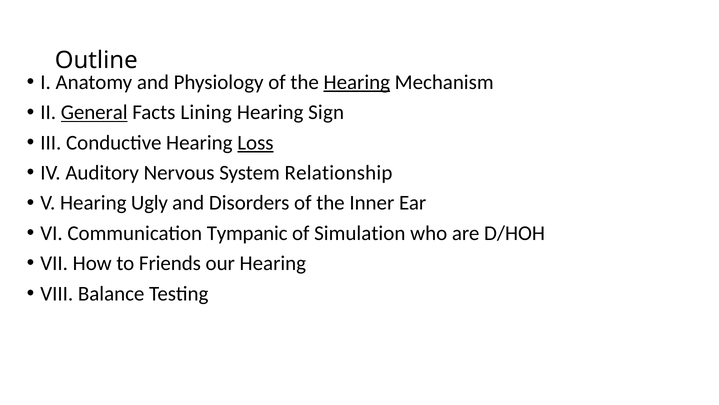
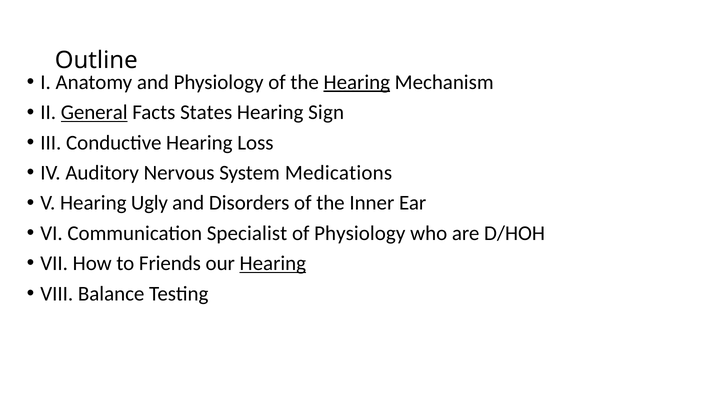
Lining: Lining -> States (206, 112)
Loss underline: present -> none (255, 142)
Relationship: Relationship -> Medications (339, 173)
Tympanic: Tympanic -> Specialist (247, 233)
of Simulation: Simulation -> Physiology (360, 233)
Hearing underline: none -> present (273, 263)
